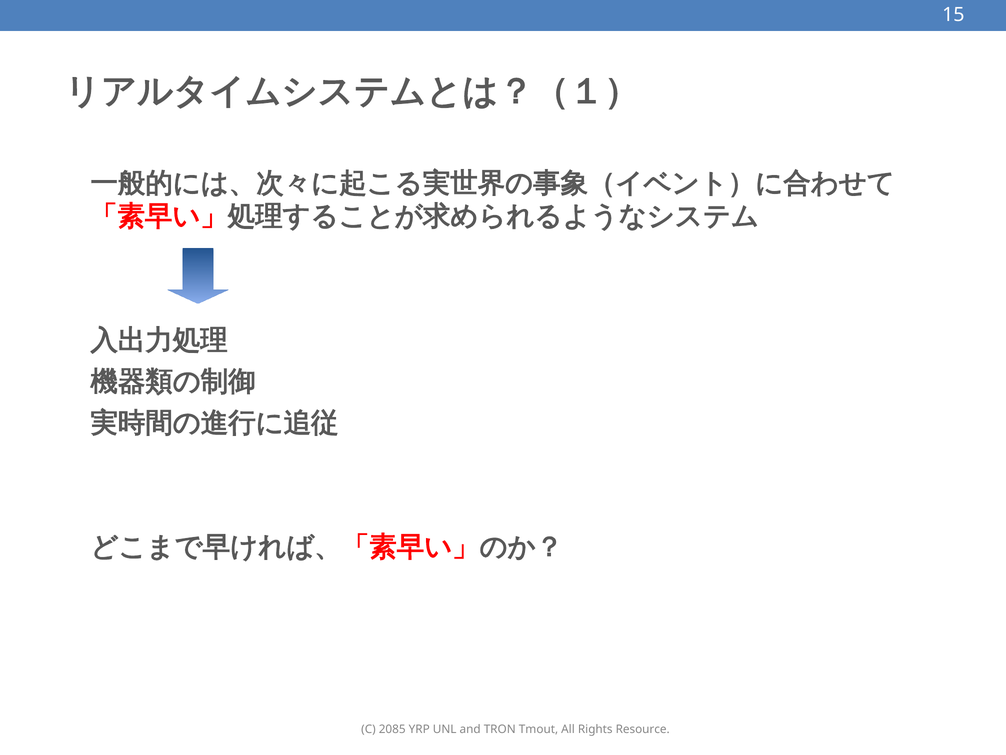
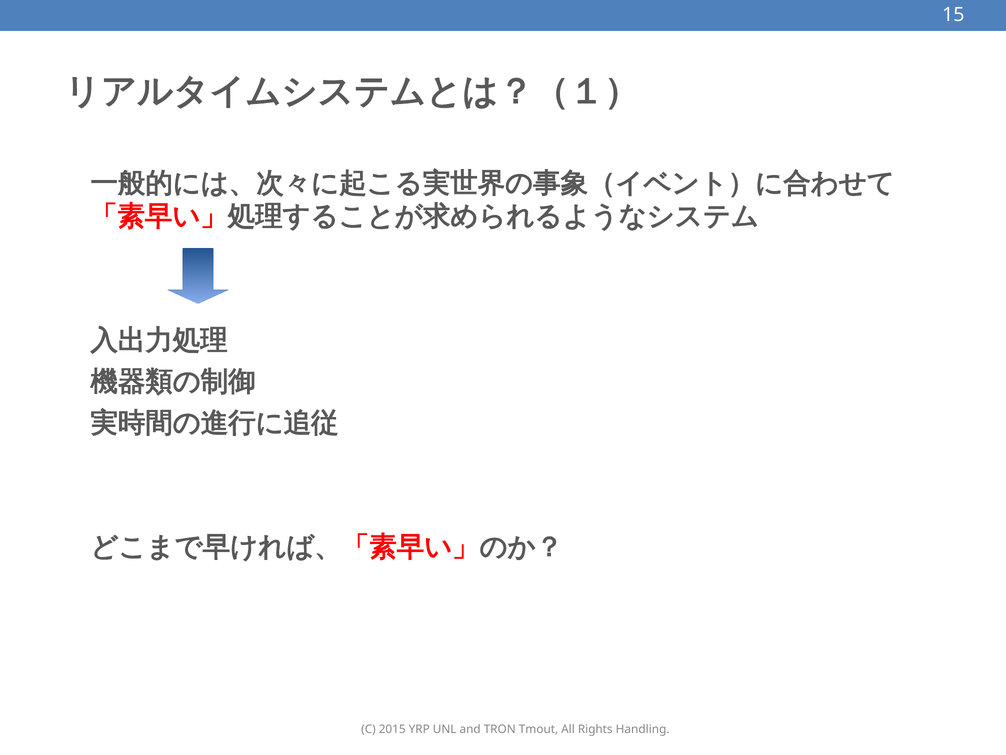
2085: 2085 -> 2015 (392, 729)
Resource: Resource -> Handling (643, 729)
